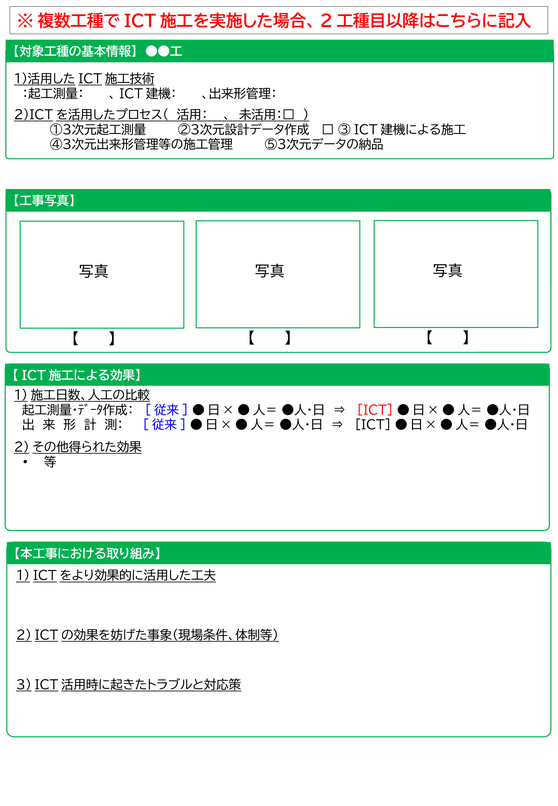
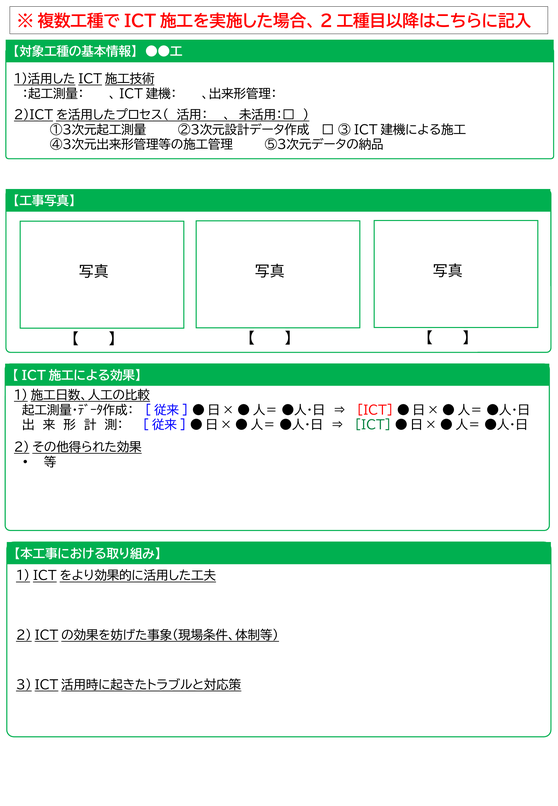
ICT colour: black -> green (373, 425)
